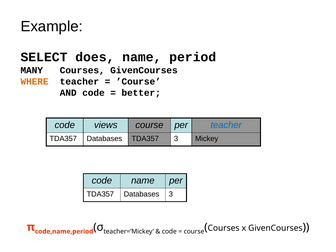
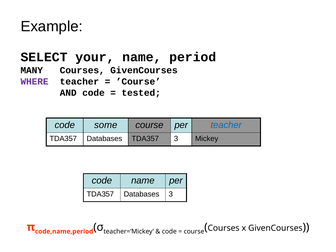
does: does -> your (95, 57)
WHERE colour: orange -> purple (35, 81)
better: better -> tested (141, 93)
views: views -> some (106, 125)
